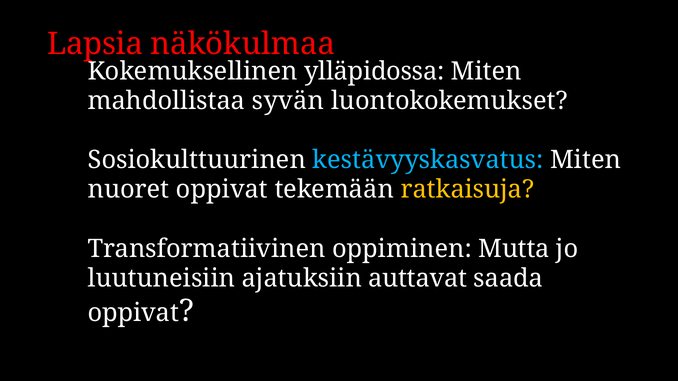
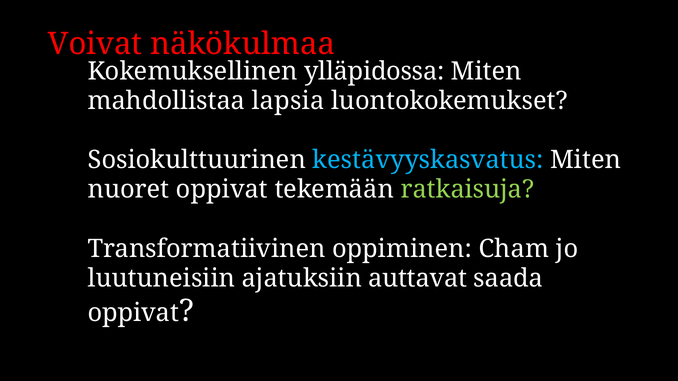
Lapsia: Lapsia -> Voivat (95, 44)
syvän: syvän -> lapsia (288, 101)
ratkaisuja colour: yellow -> light green (467, 190)
Mutta: Mutta -> Cham (514, 249)
